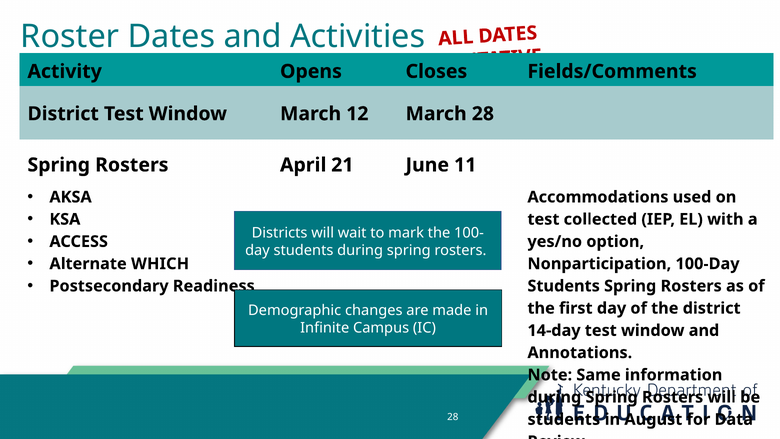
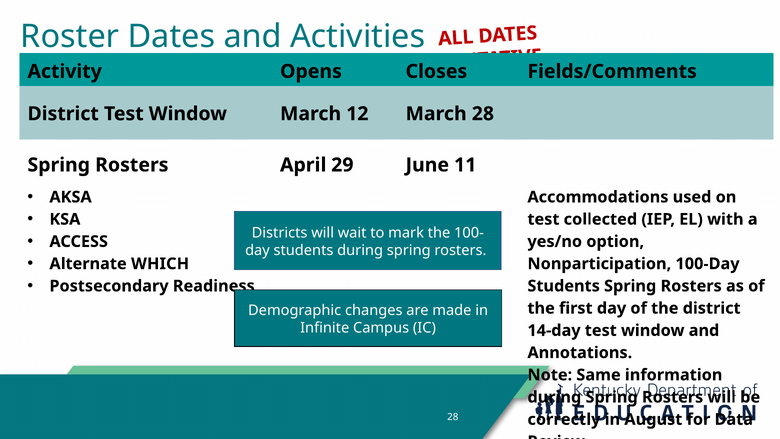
21: 21 -> 29 (342, 165)
students: students -> correctly (564, 419)
